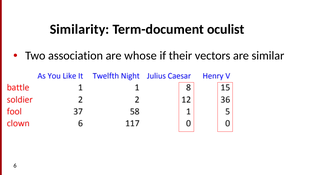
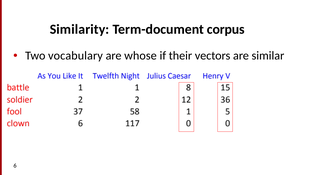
oculist: oculist -> corpus (226, 29)
association: association -> vocabulary (75, 56)
